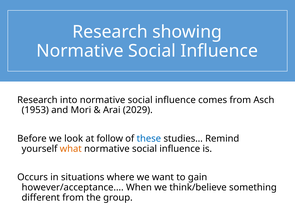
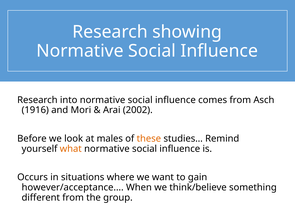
1953: 1953 -> 1916 (35, 110)
2029: 2029 -> 2002 (138, 110)
follow: follow -> males (110, 139)
these colour: blue -> orange (149, 139)
